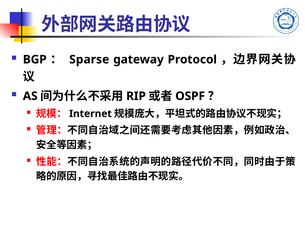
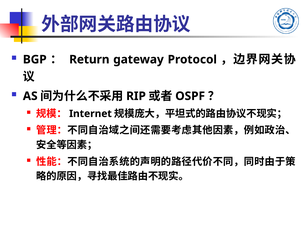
Sparse: Sparse -> Return (89, 59)
